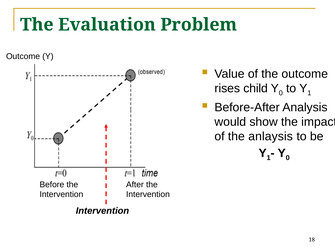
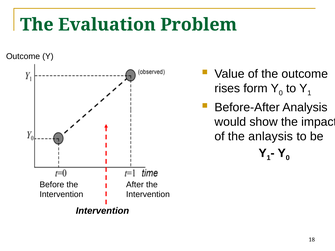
child: child -> form (255, 88)
